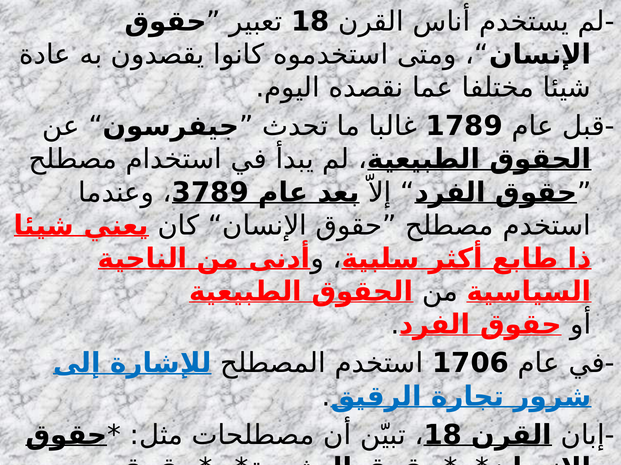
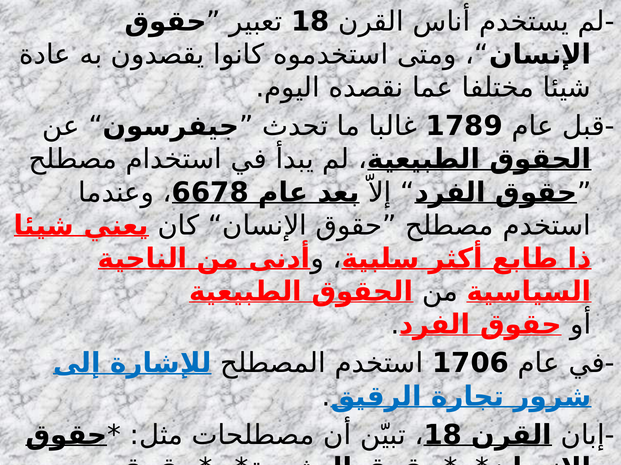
3789: 3789 -> 6678 (210, 193)
